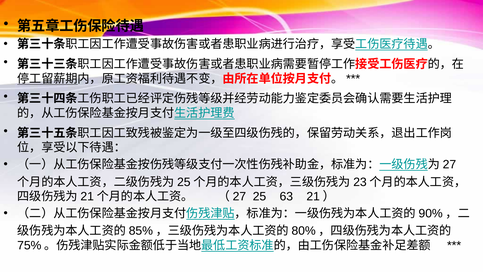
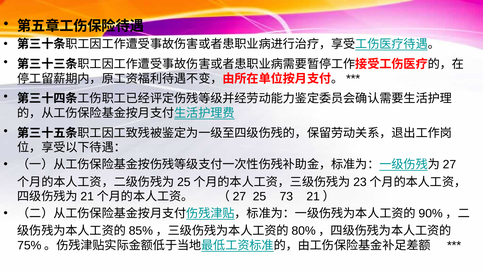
63: 63 -> 73 (286, 196)
